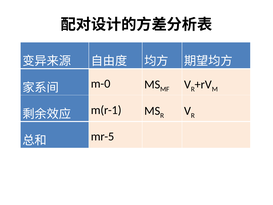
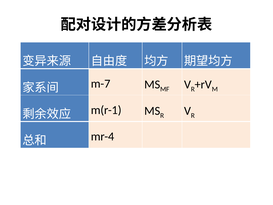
m-0: m-0 -> m-7 (101, 84)
mr-5: mr-5 -> mr-4 (103, 136)
